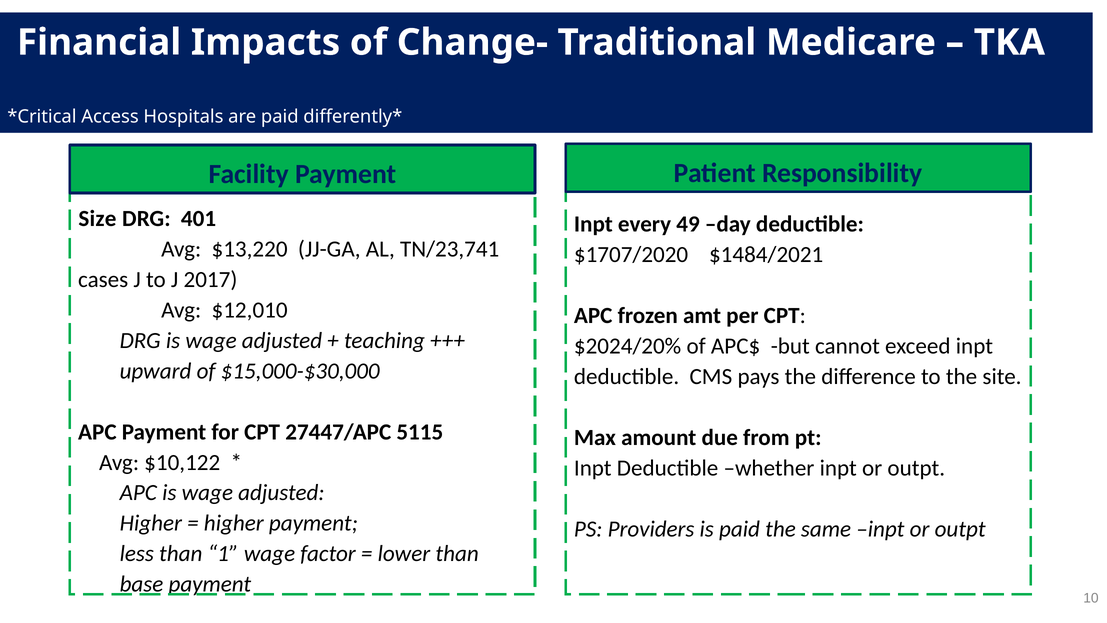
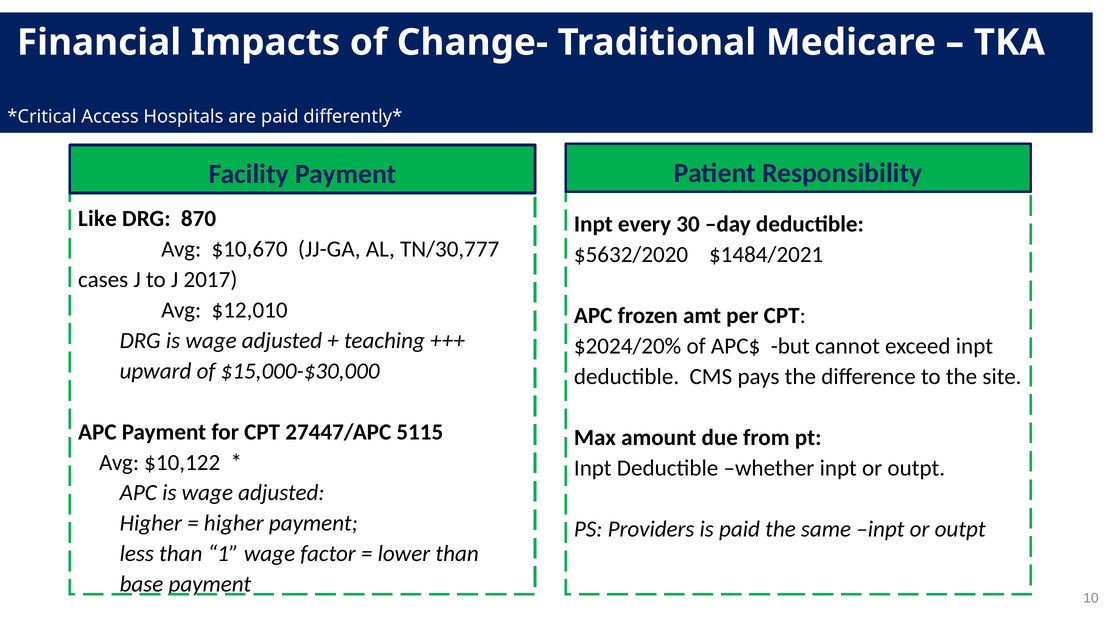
Size: Size -> Like (97, 219)
401: 401 -> 870 (199, 219)
49: 49 -> 30 (688, 224)
$13,220: $13,220 -> $10,670 (250, 249)
TN/23,741: TN/23,741 -> TN/30,777 (450, 249)
$1707/2020: $1707/2020 -> $5632/2020 (631, 255)
